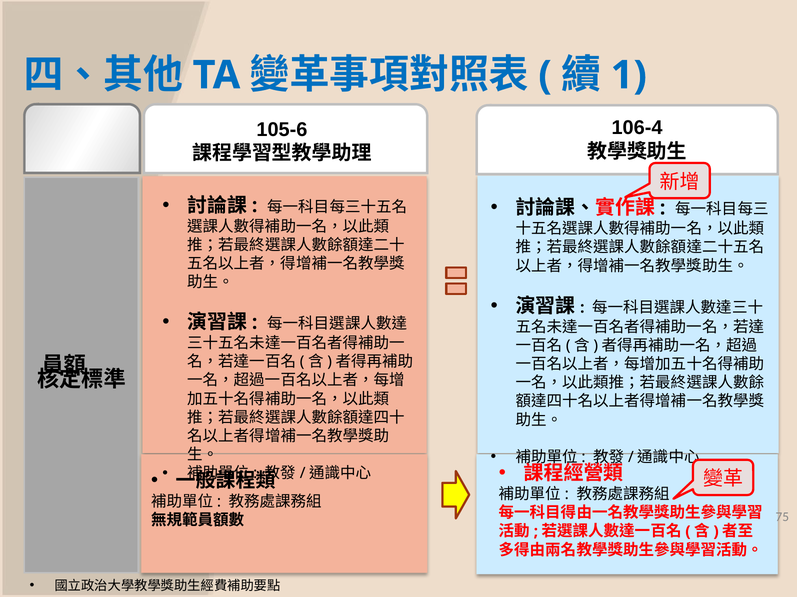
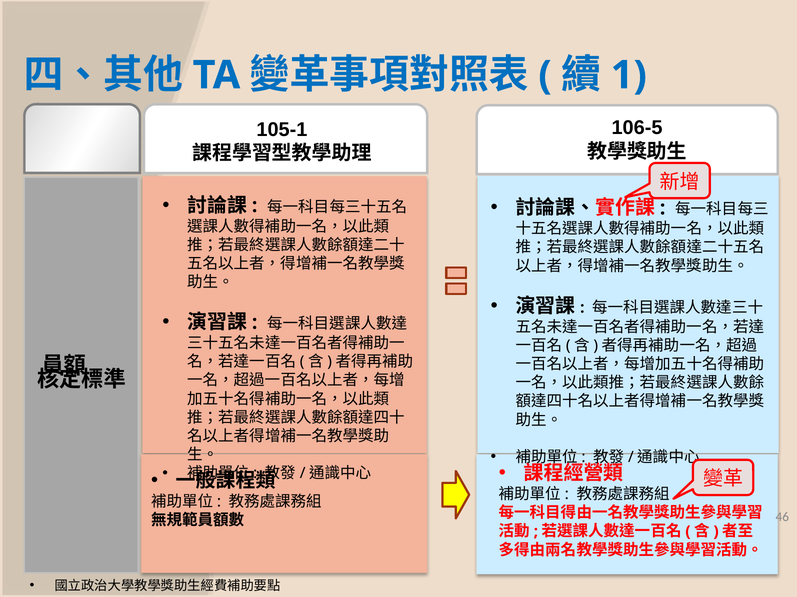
106-4: 106-4 -> 106-5 (637, 128)
105-6: 105-6 -> 105-1 (282, 130)
75: 75 -> 46 (782, 518)
